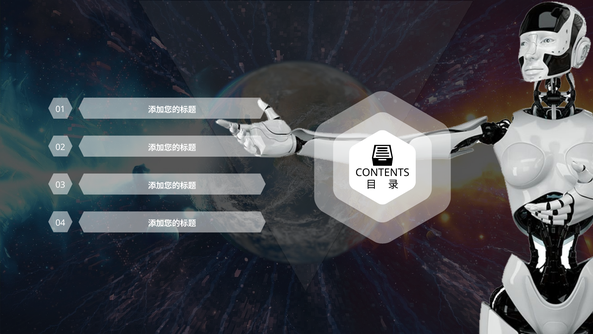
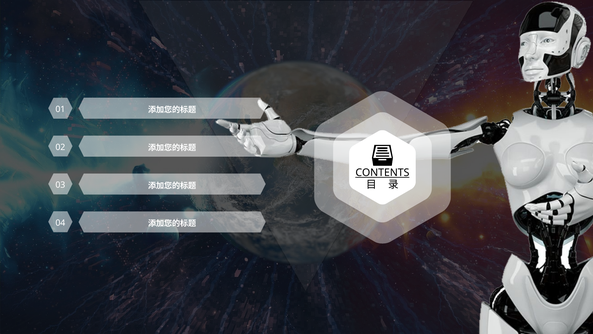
CONTENTS underline: none -> present (382, 173)
